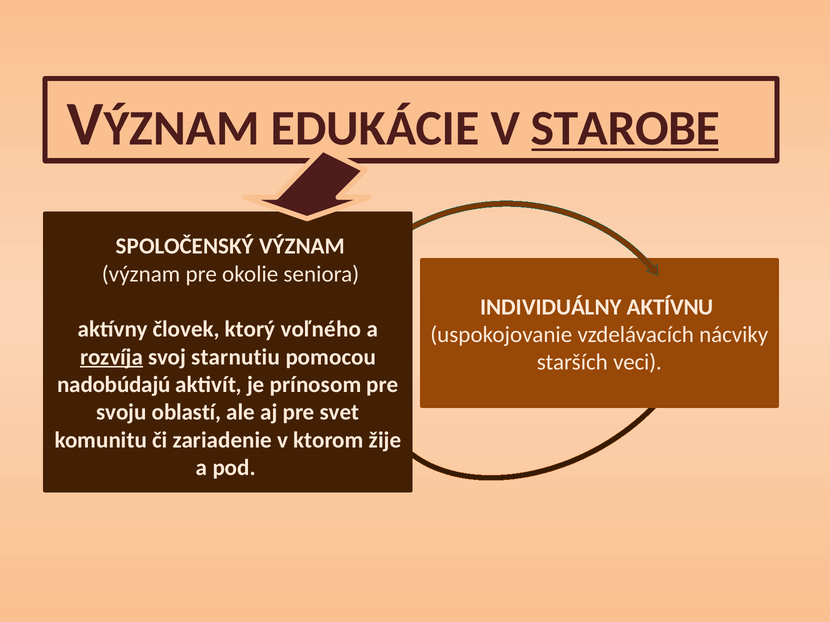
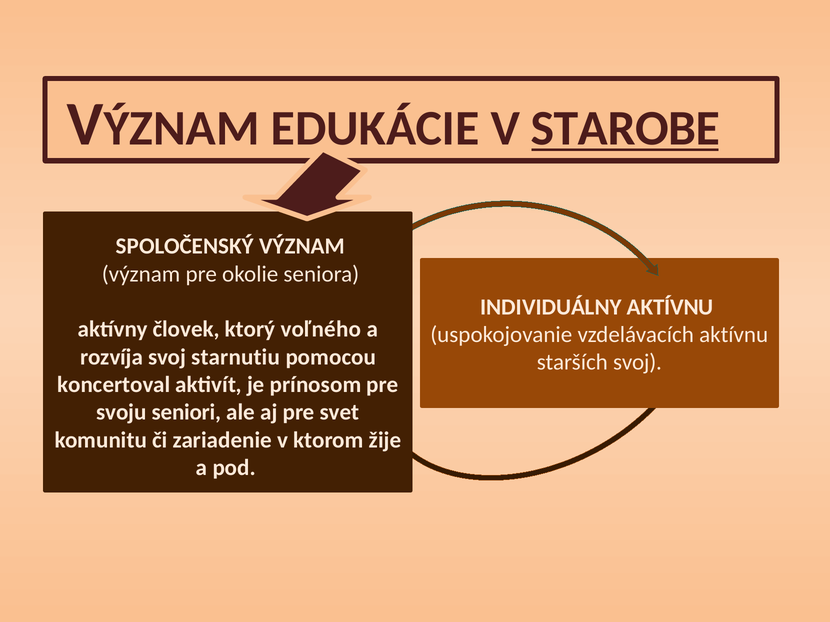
vzdelávacích nácviky: nácviky -> aktívnu (734, 335)
rozvíja underline: present -> none (112, 357)
starších veci: veci -> svoj (637, 363)
nadobúdajú: nadobúdajú -> koncertoval (114, 385)
oblastí: oblastí -> seniori (187, 413)
